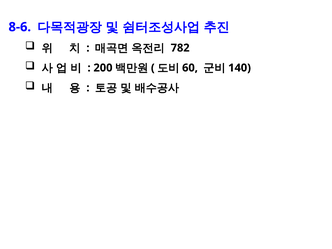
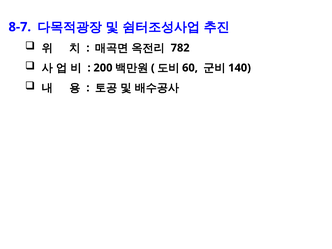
8-6: 8-6 -> 8-7 (20, 27)
